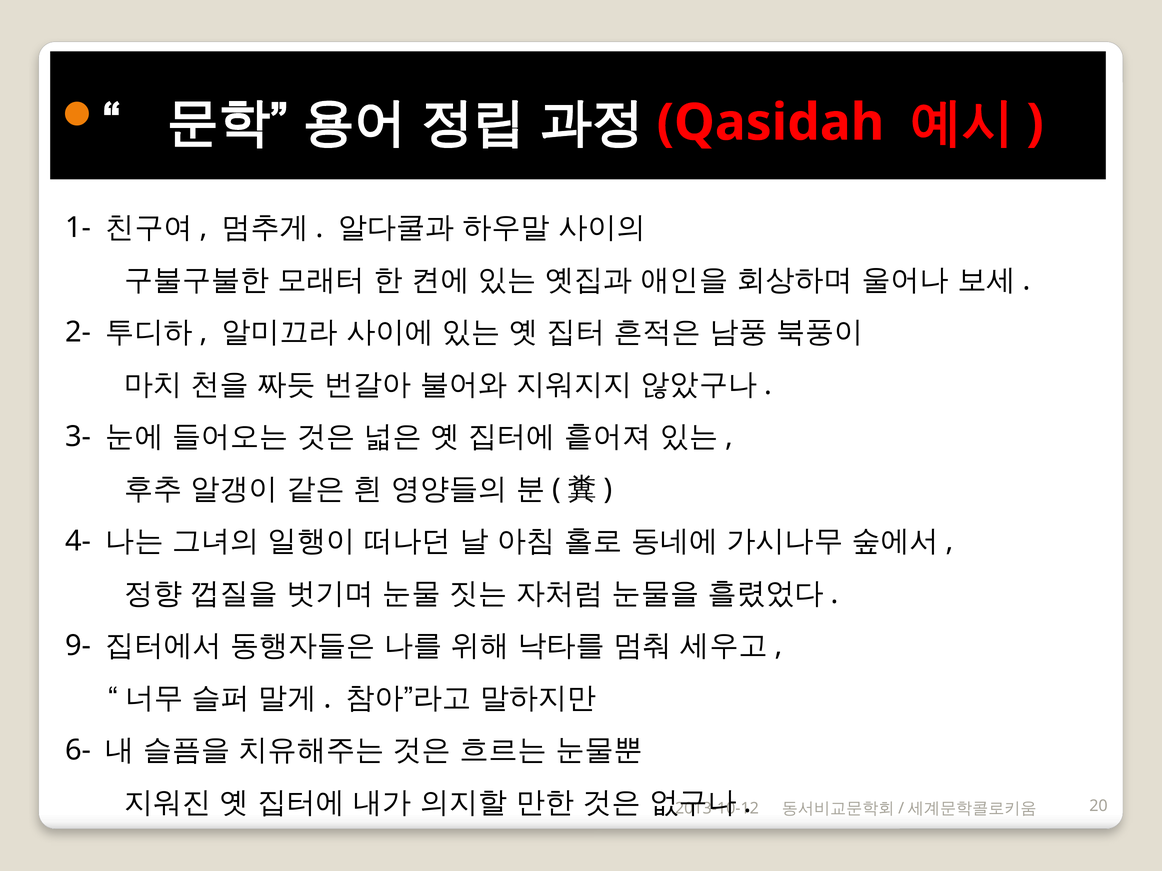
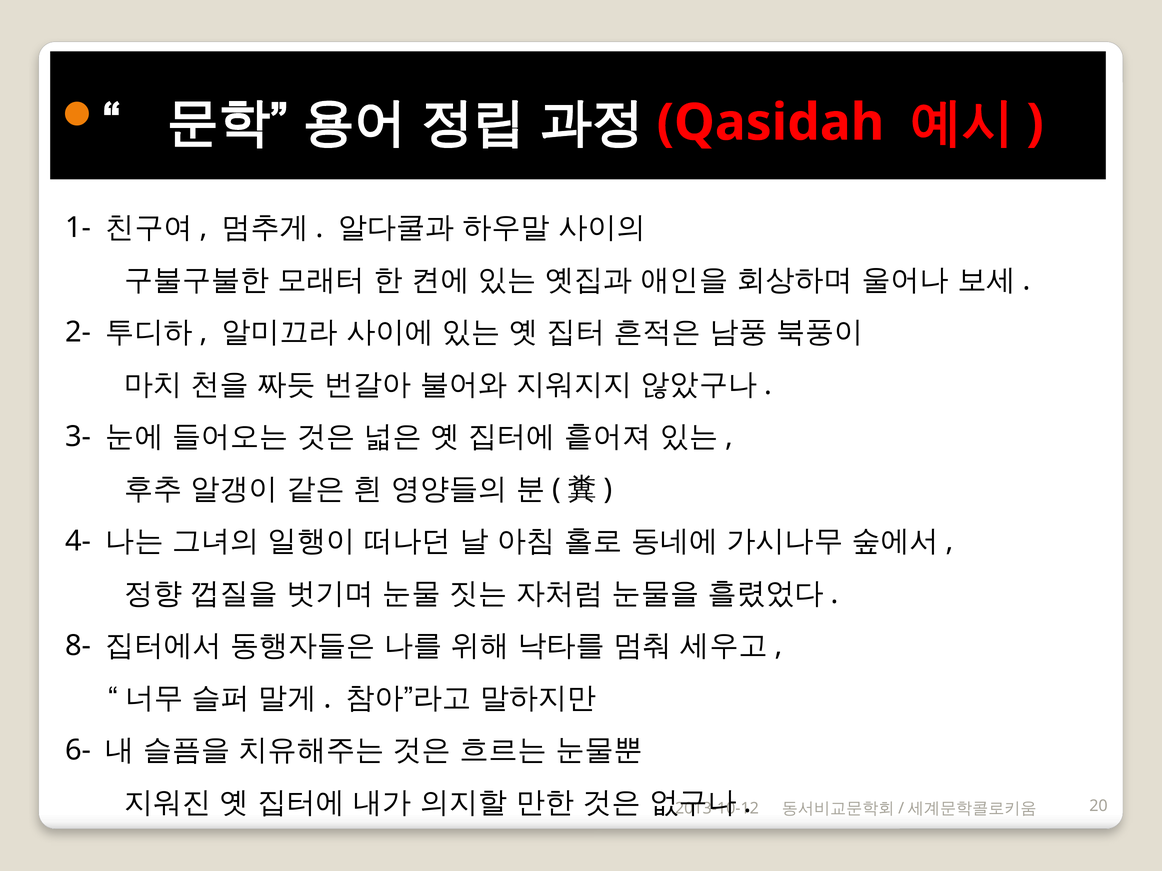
9-: 9- -> 8- (78, 646)
